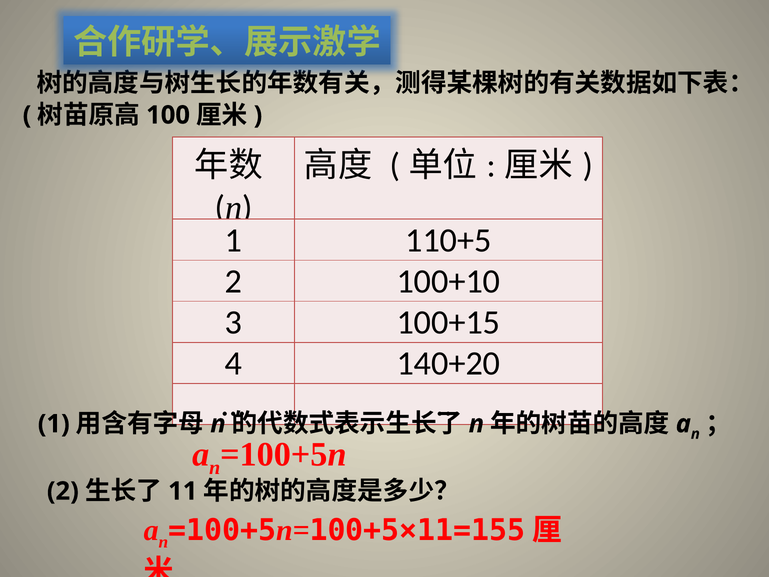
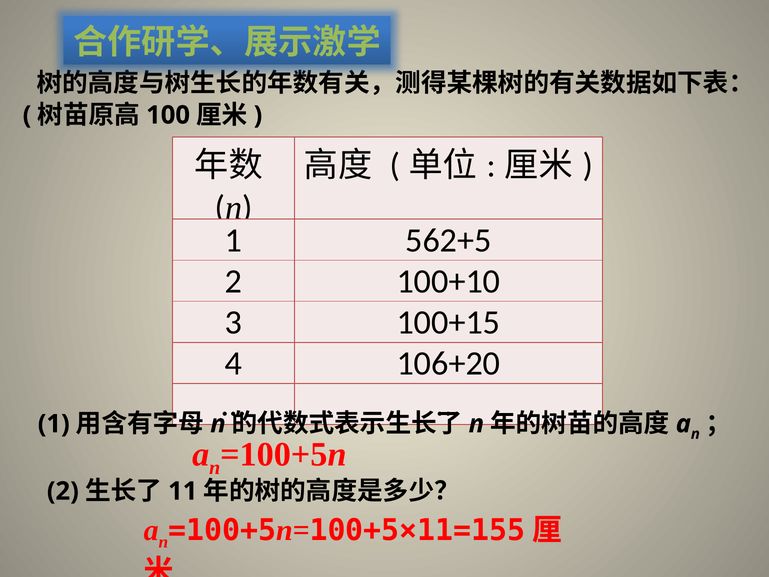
110+5: 110+5 -> 562+5 (448, 240)
140+20: 140+20 -> 106+20 (448, 363)
